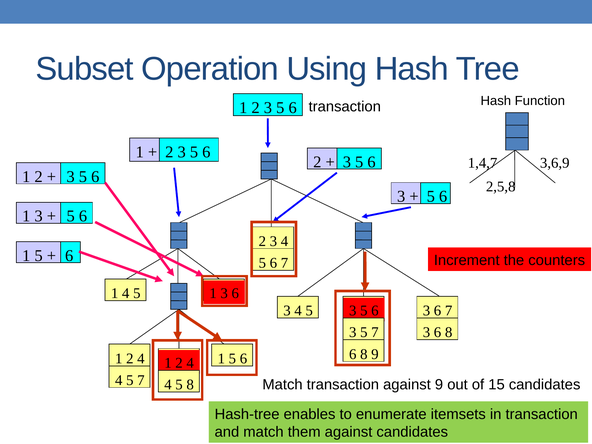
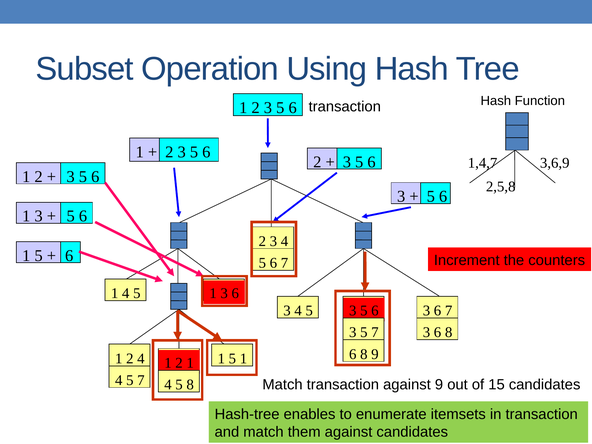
1 5 6: 6 -> 1 (244, 358)
4: 4 -> 1 (190, 363)
